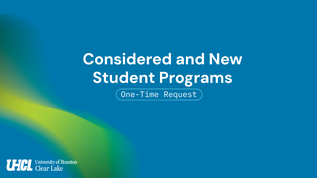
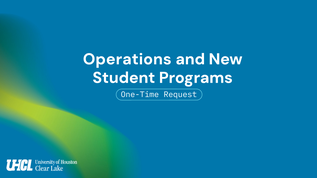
Considered: Considered -> Operations (127, 59)
